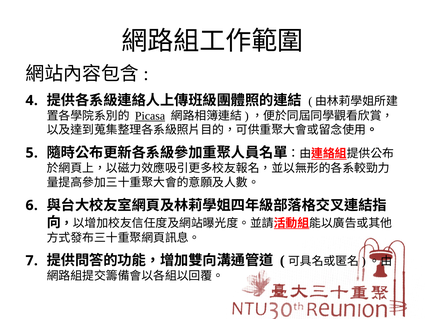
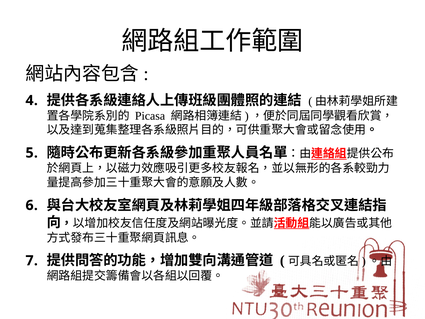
Picasa underline: present -> none (150, 116)
